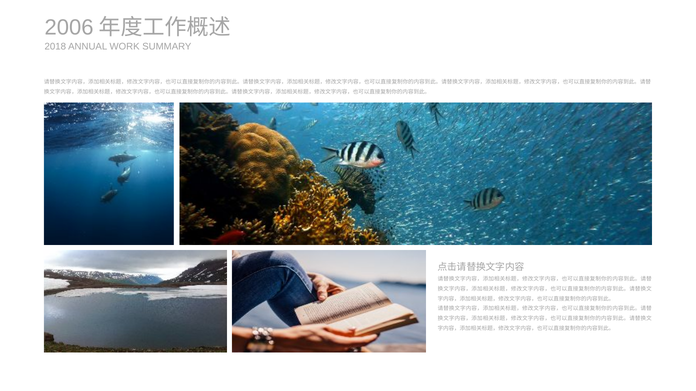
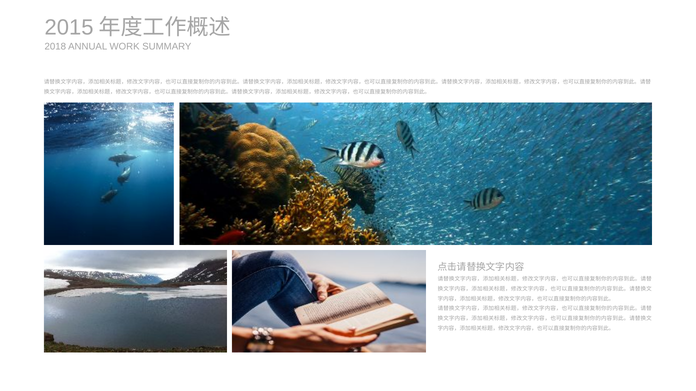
2006: 2006 -> 2015 (69, 27)
